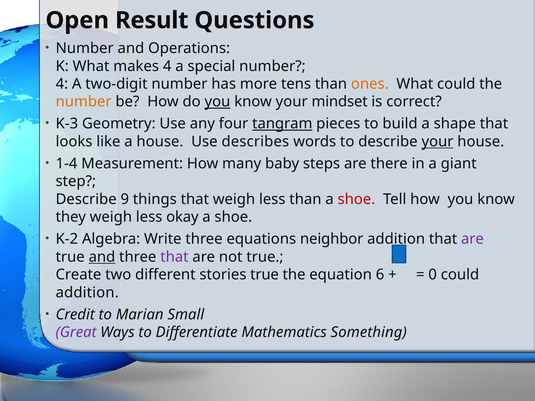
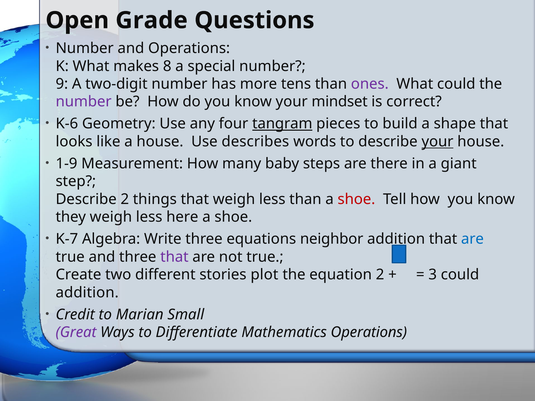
Result: Result -> Grade (152, 20)
makes 4: 4 -> 8 (167, 66)
4: 4 -> 9 (62, 84)
ones colour: orange -> purple (370, 84)
number colour: orange -> purple (84, 102)
you underline: present -> none (217, 102)
K-3: K-3 -> K-6 (67, 124)
1-4: 1-4 -> 1-9 (67, 164)
Describe 9: 9 -> 2 (125, 199)
okay: okay -> here (182, 217)
K-2: K-2 -> K-7 (67, 239)
are colour: purple -> blue (472, 239)
and underline: present -> none (102, 257)
stories true: true -> plot (264, 275)
equation 6: 6 -> 2 (380, 275)
0: 0 -> 3 (433, 275)
Mathematics Something: Something -> Operations (369, 333)
